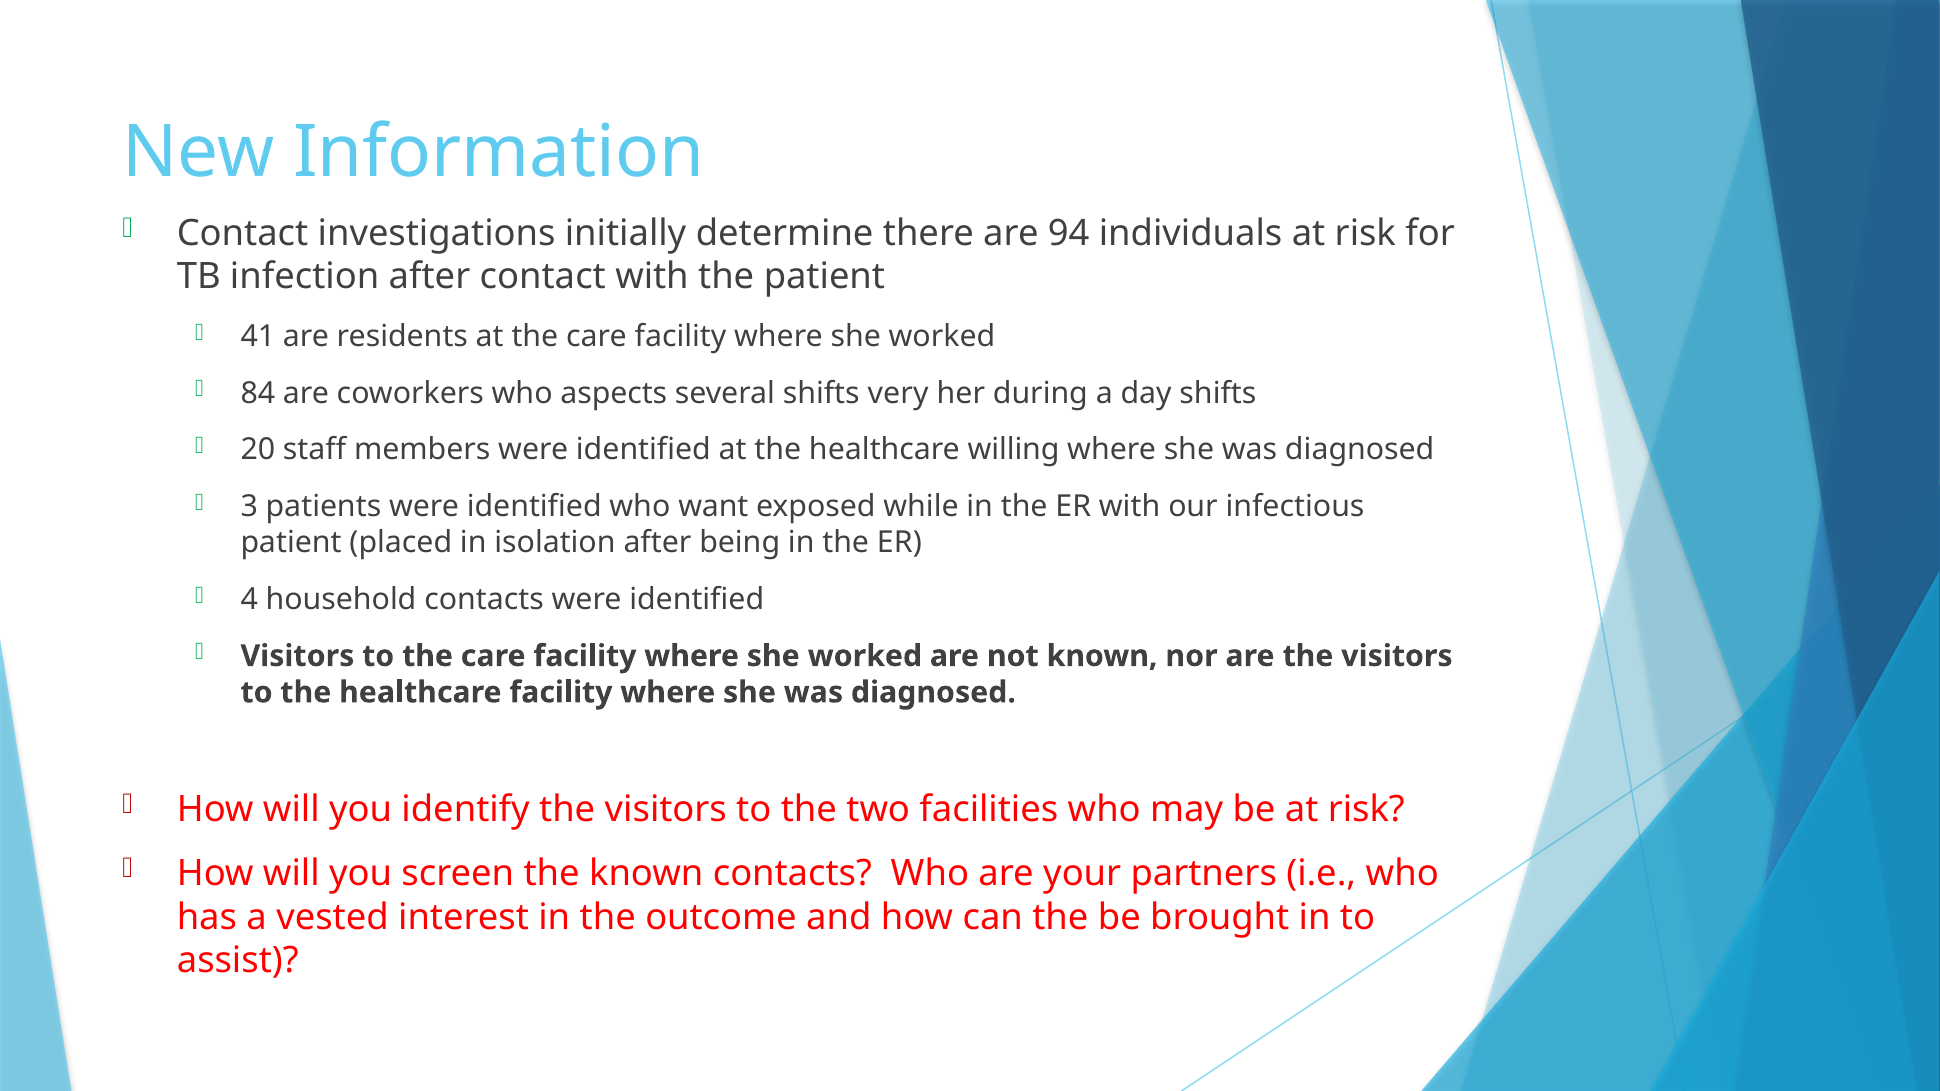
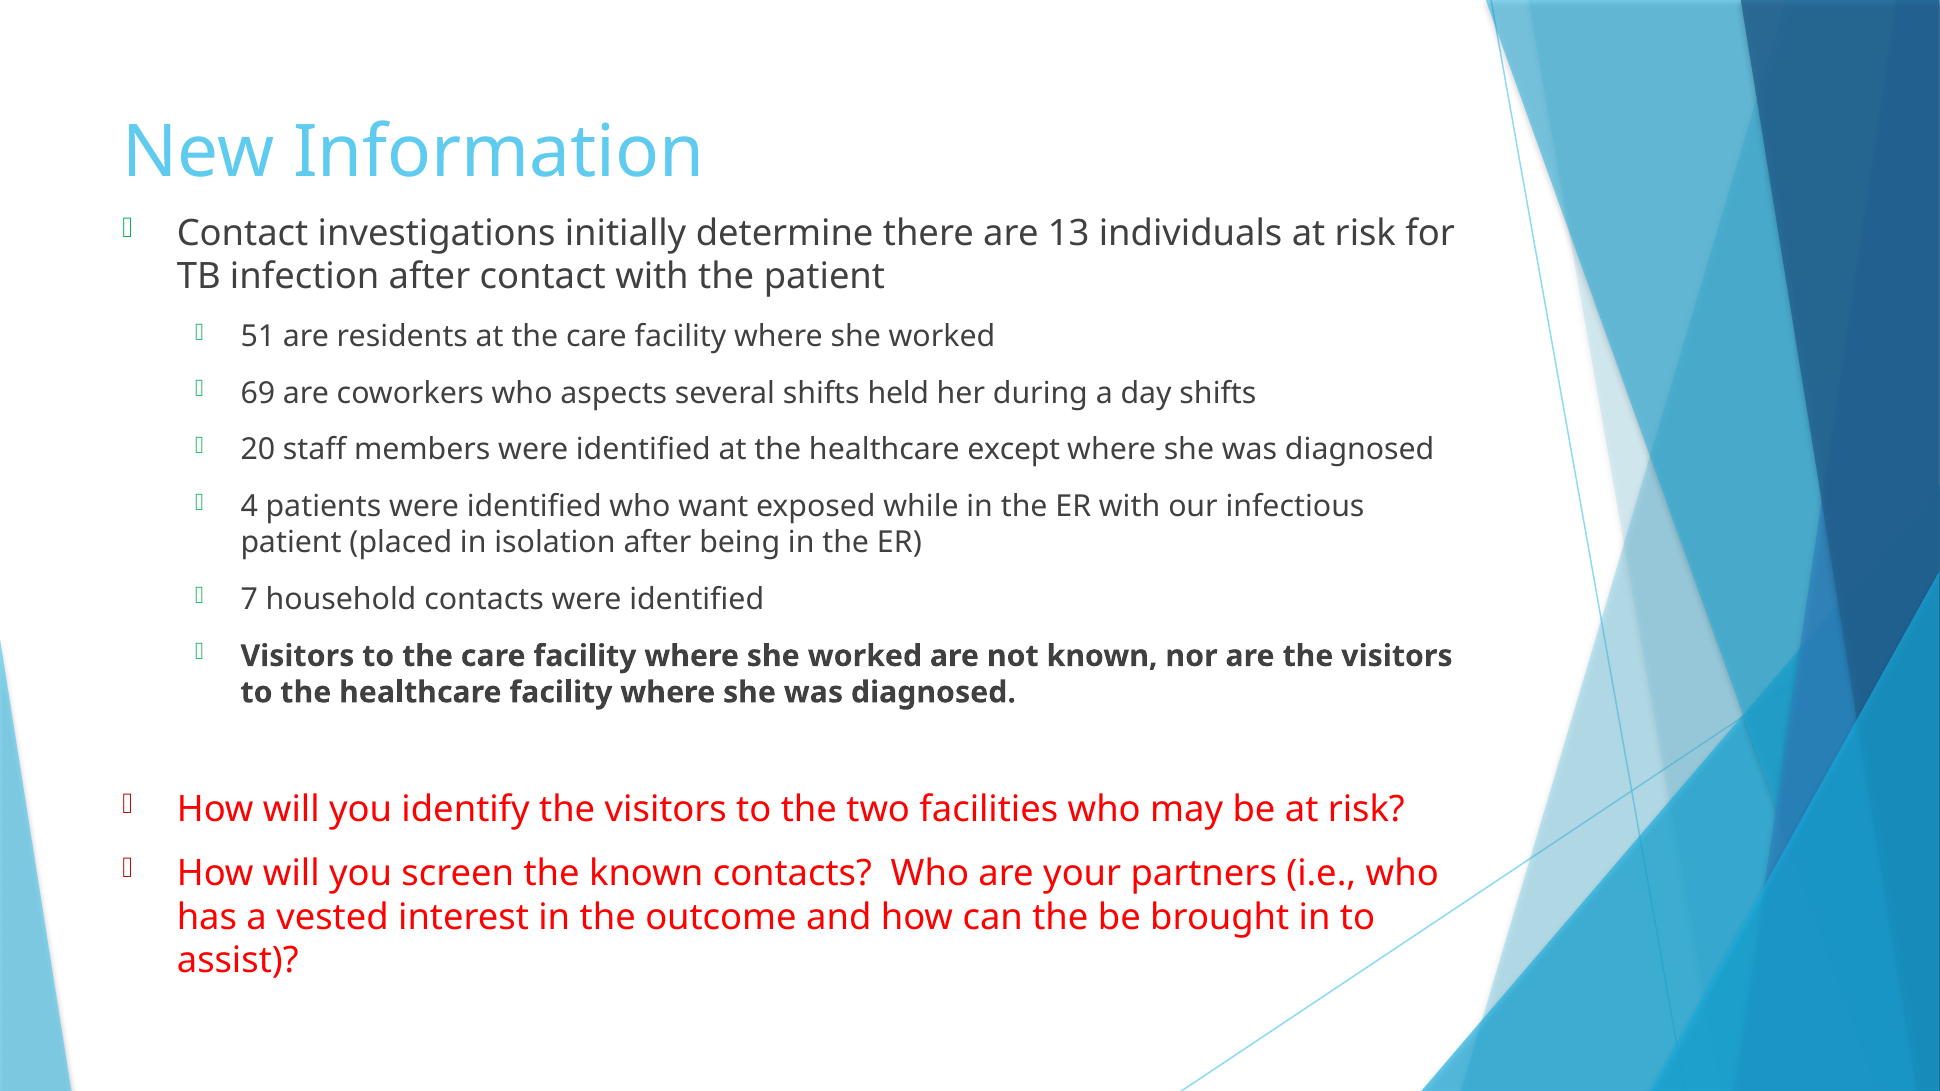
94: 94 -> 13 (1069, 233)
41: 41 -> 51 (258, 337)
84: 84 -> 69 (258, 393)
very: very -> held (898, 393)
willing: willing -> except (1014, 450)
3: 3 -> 4 (249, 507)
4: 4 -> 7 (249, 600)
